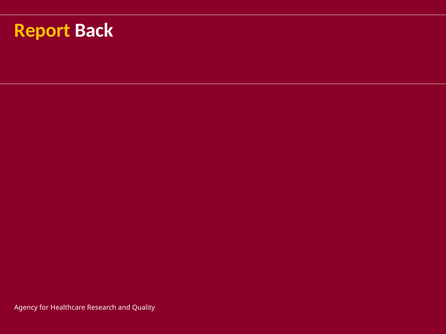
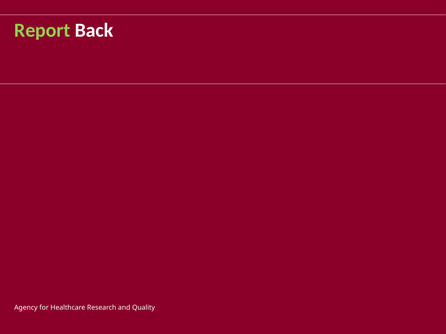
Report colour: yellow -> light green (42, 30)
